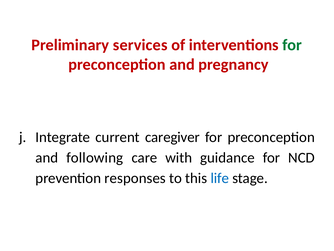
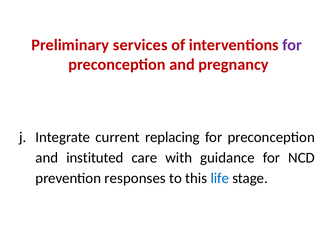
for colour: green -> purple (292, 45)
caregiver: caregiver -> replacing (172, 137)
following: following -> instituted (95, 157)
